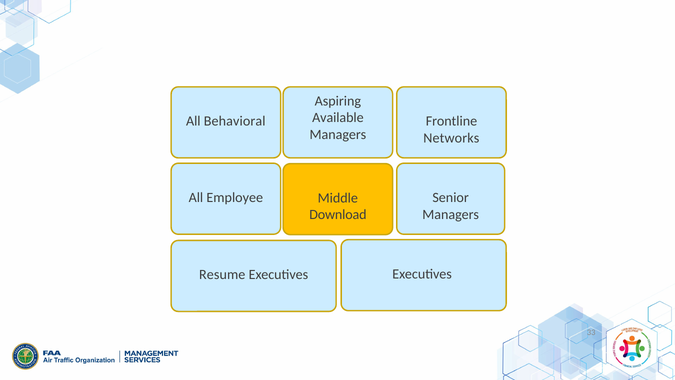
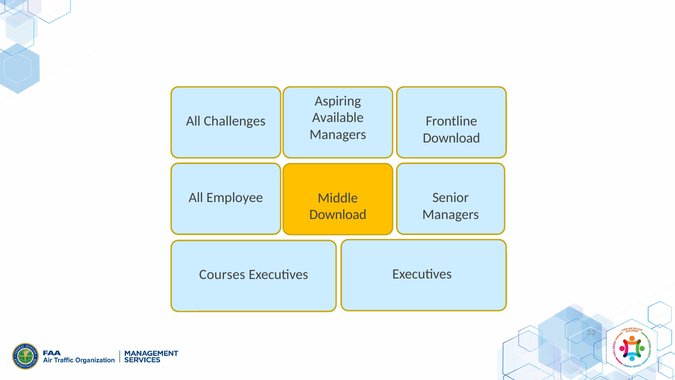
Behavioral: Behavioral -> Challenges (235, 121)
Networks: Networks -> Download (452, 138)
Resume: Resume -> Courses (222, 274)
